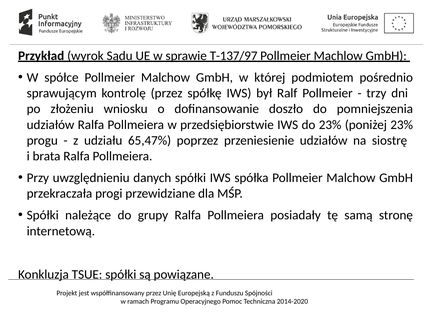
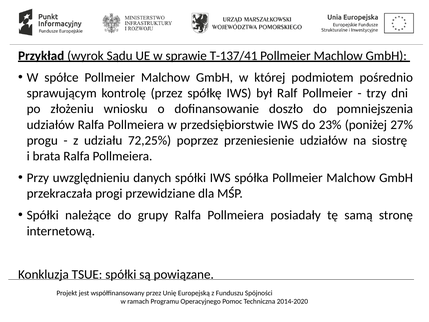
T-137/97: T-137/97 -> T-137/41 (234, 56)
poniżej 23%: 23% -> 27% (402, 125)
65,47%: 65,47% -> 72,25% (150, 140)
